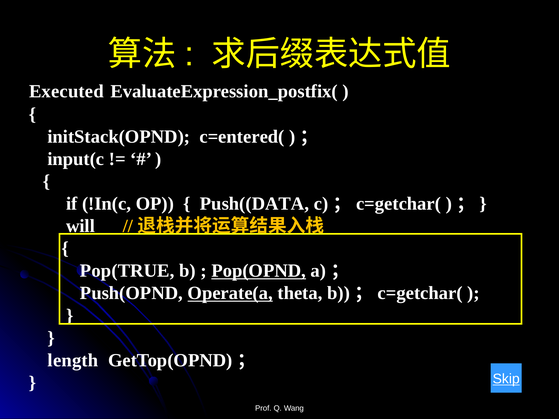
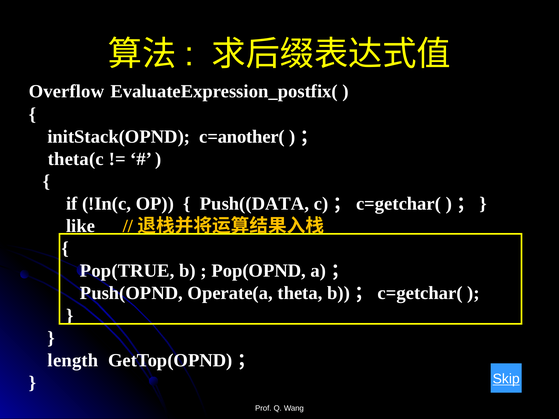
Executed: Executed -> Overflow (66, 91)
c=entered(: c=entered( -> c=another( (242, 137)
input(c: input(c -> theta(c (76, 159)
will: will -> like (80, 226)
Pop(OPND underline: present -> none (259, 271)
Operate(a underline: present -> none (230, 293)
